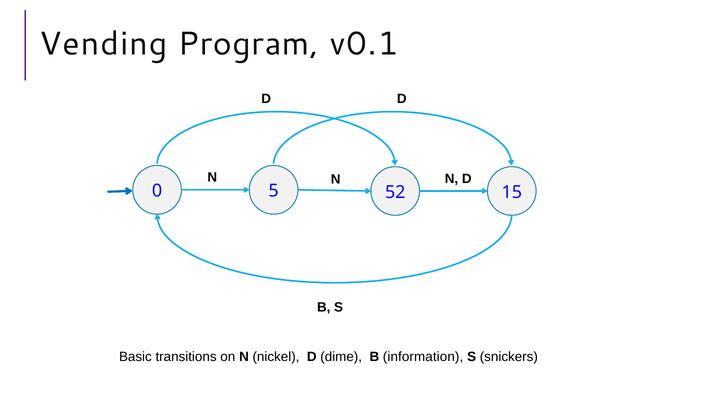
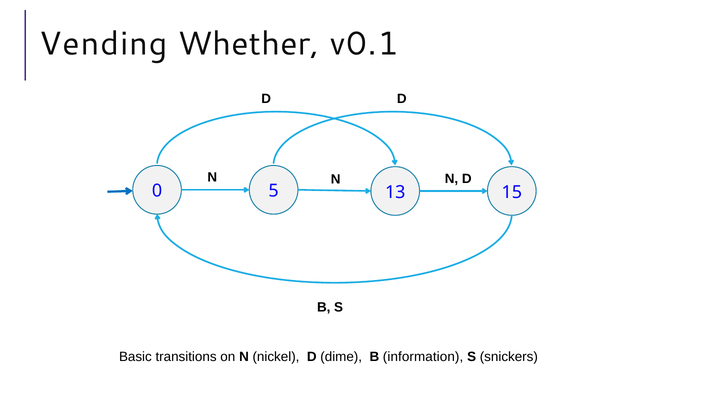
Program: Program -> Whether (249, 44)
52: 52 -> 13 (395, 192)
